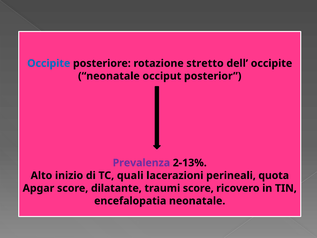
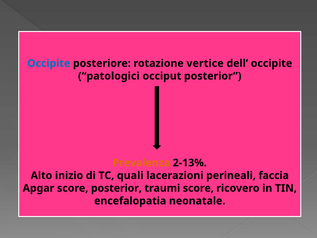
stretto: stretto -> vertice (205, 63)
neonatale: neonatale -> patologici (109, 76)
Prevalenza colour: purple -> orange (141, 163)
quota: quota -> faccia (274, 175)
score dilatante: dilatante -> posterior (116, 188)
